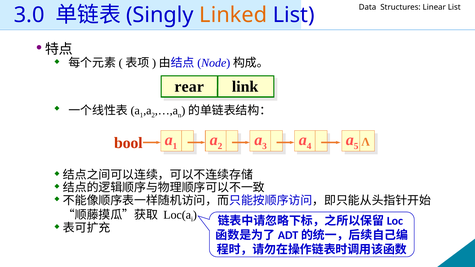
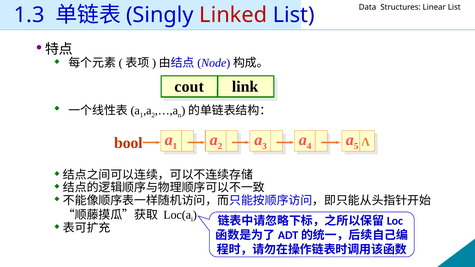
3.0: 3.0 -> 1.3 (29, 15)
Linked colour: orange -> red (233, 15)
rear: rear -> cout (189, 87)
